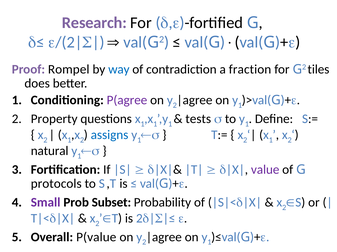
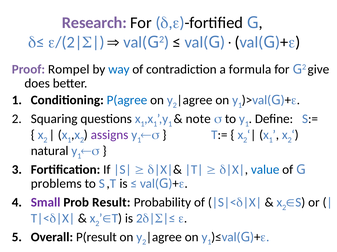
fraction: fraction -> formula (250, 69)
tiles: tiles -> give (318, 69)
P(agree colour: purple -> blue (127, 100)
Property: Property -> Squaring (54, 119)
tests: tests -> note (198, 119)
assigns colour: blue -> purple (110, 135)
value colour: purple -> blue (265, 170)
protocols: protocols -> problems (56, 184)
Subset: Subset -> Result (111, 203)
P(value: P(value -> P(result (96, 238)
